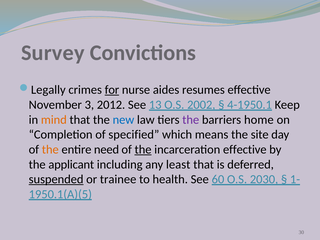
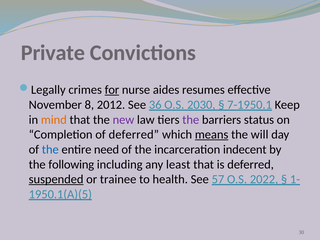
Survey: Survey -> Private (53, 53)
3: 3 -> 8 (89, 105)
13: 13 -> 36 (155, 105)
2002: 2002 -> 2030 (201, 105)
4-1950.1: 4-1950.1 -> 7-1950.1 (250, 105)
new colour: blue -> purple (123, 120)
home: home -> status (259, 120)
of specified: specified -> deferred (134, 135)
means underline: none -> present (212, 135)
site: site -> will (260, 135)
the colour: orange -> blue (50, 150)
the underline: present -> none (143, 150)
incarceration effective: effective -> indecent (245, 150)
applicant: applicant -> following (71, 164)
60: 60 -> 57 (218, 179)
2030: 2030 -> 2022 (264, 179)
